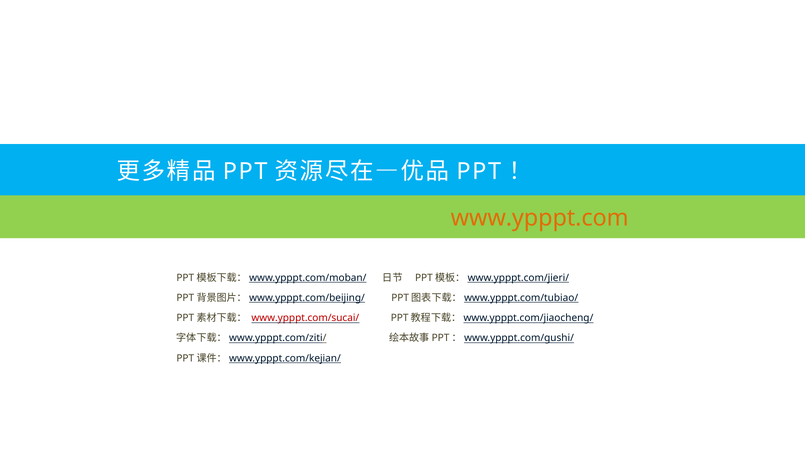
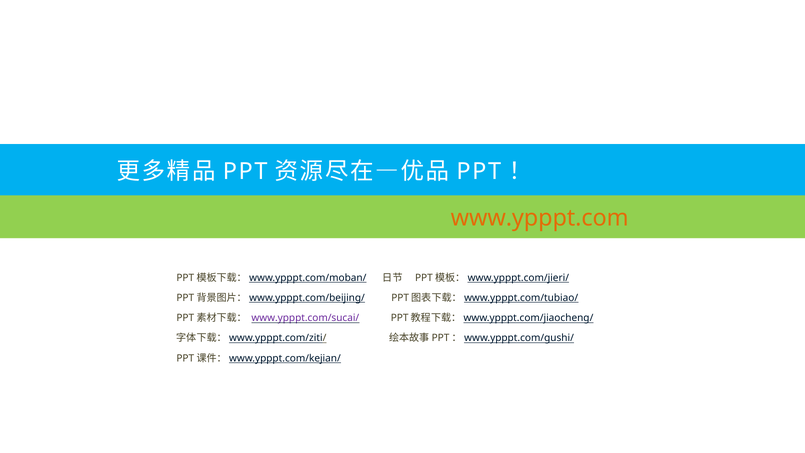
www.ypppt.com/sucai/ colour: red -> purple (305, 318)
